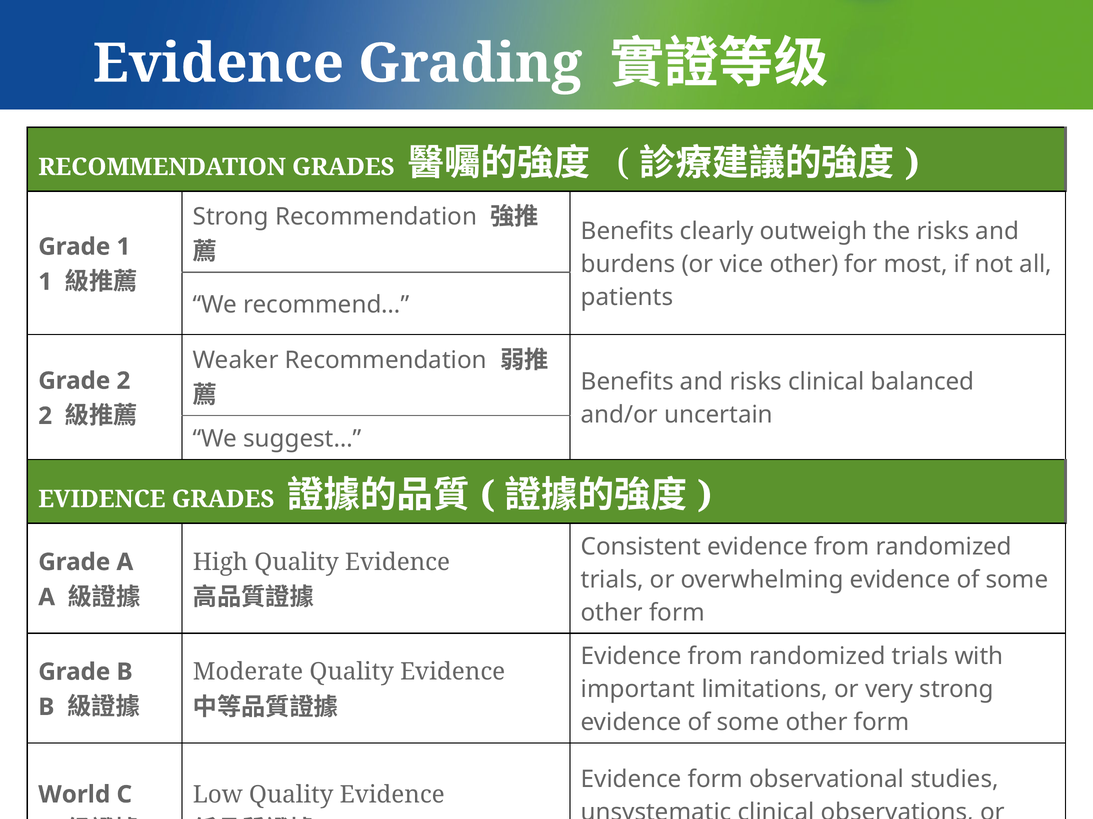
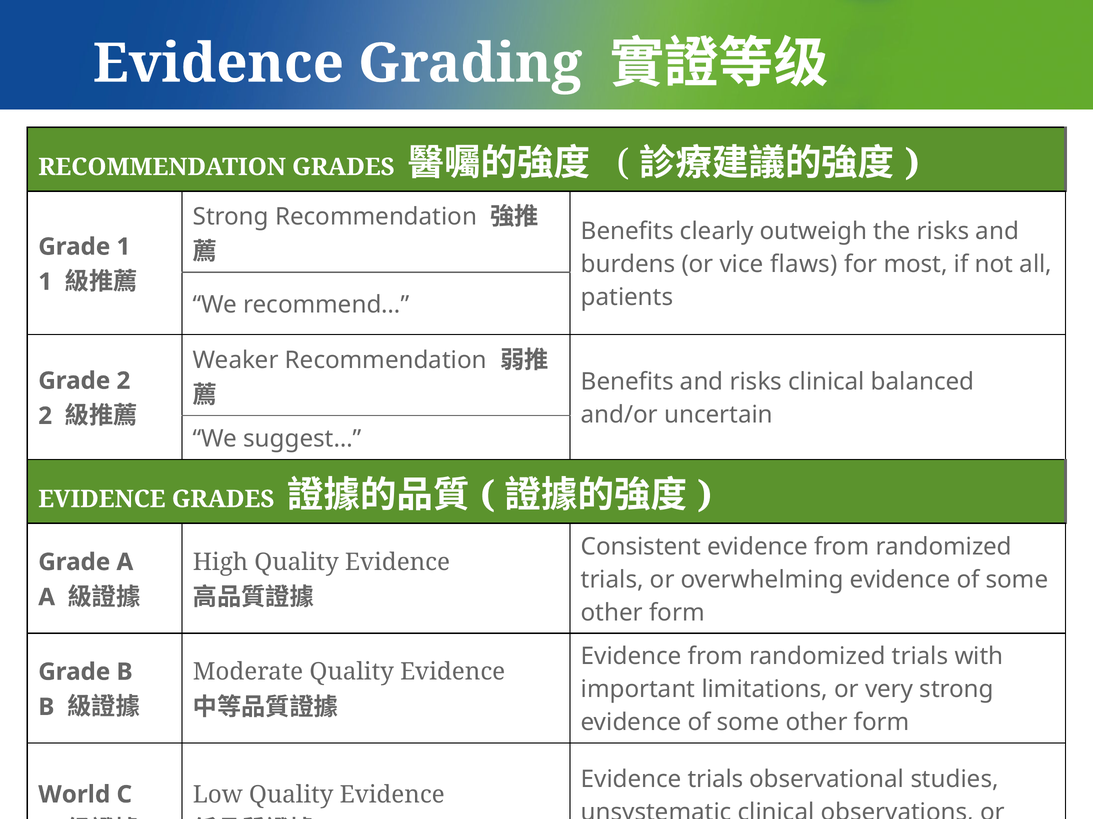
vice other: other -> flaws (804, 265)
Evidence form: form -> trials (716, 780)
